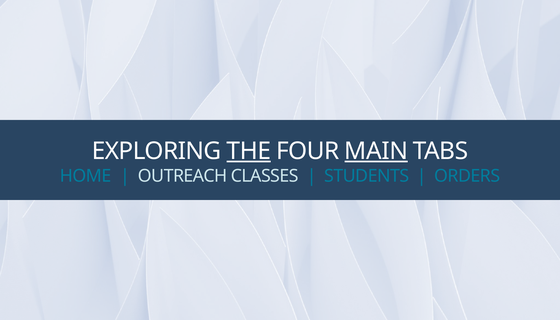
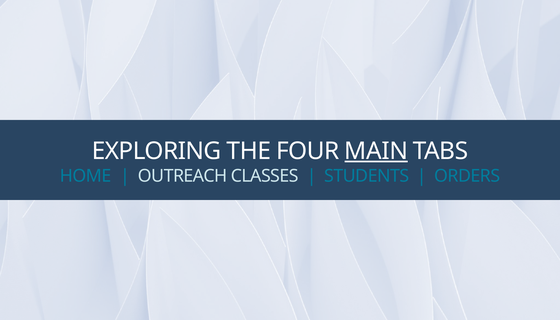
THE underline: present -> none (249, 151)
